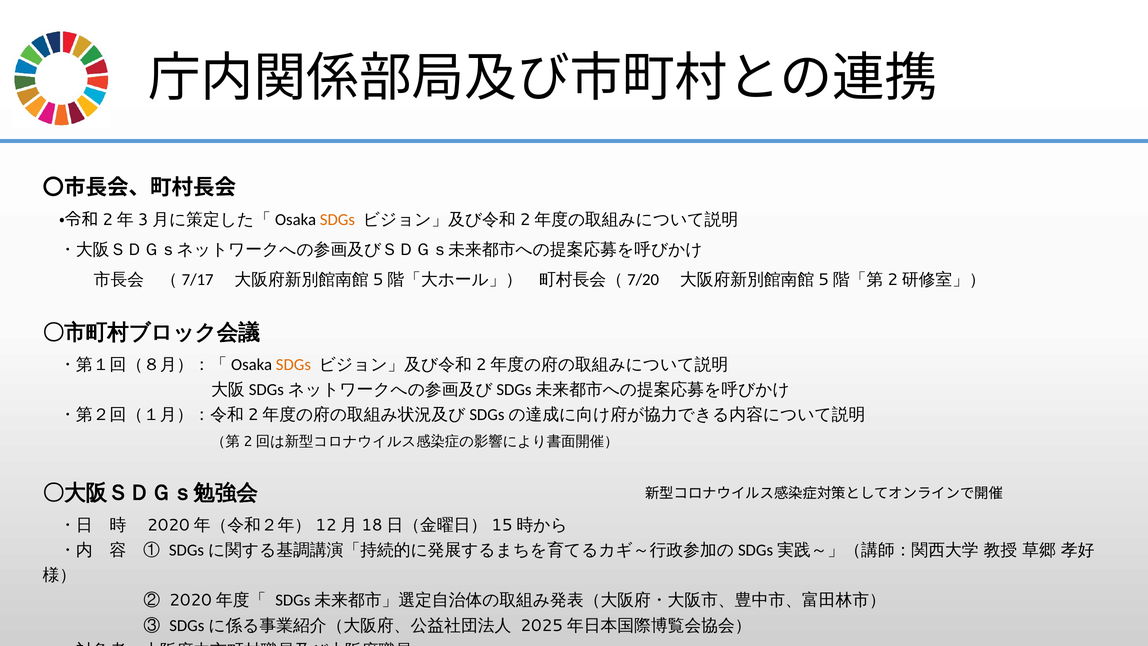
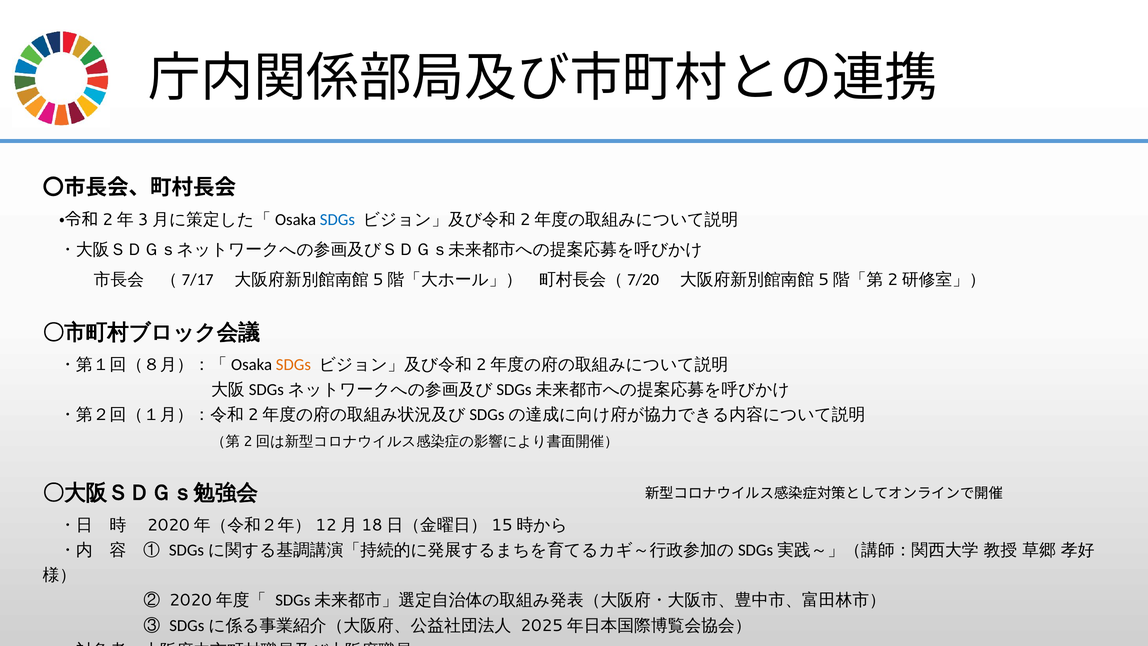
SDGs colour: orange -> blue (337, 220)
